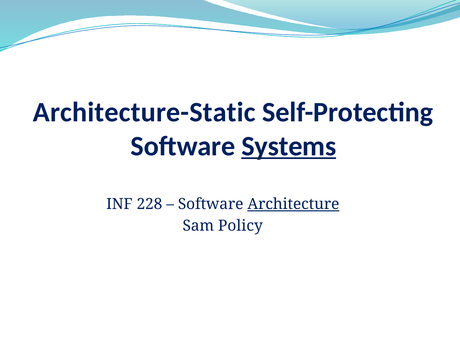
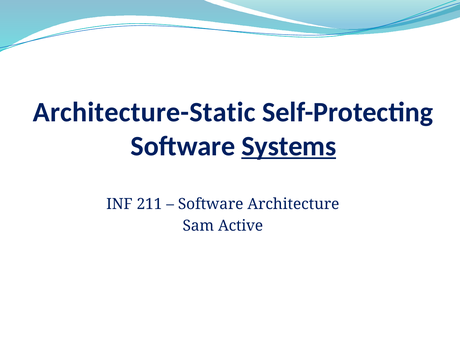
228: 228 -> 211 (149, 204)
Architecture underline: present -> none (293, 204)
Policy: Policy -> Active (241, 226)
